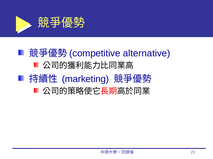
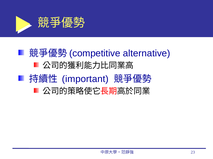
marketing: marketing -> important (85, 79)
